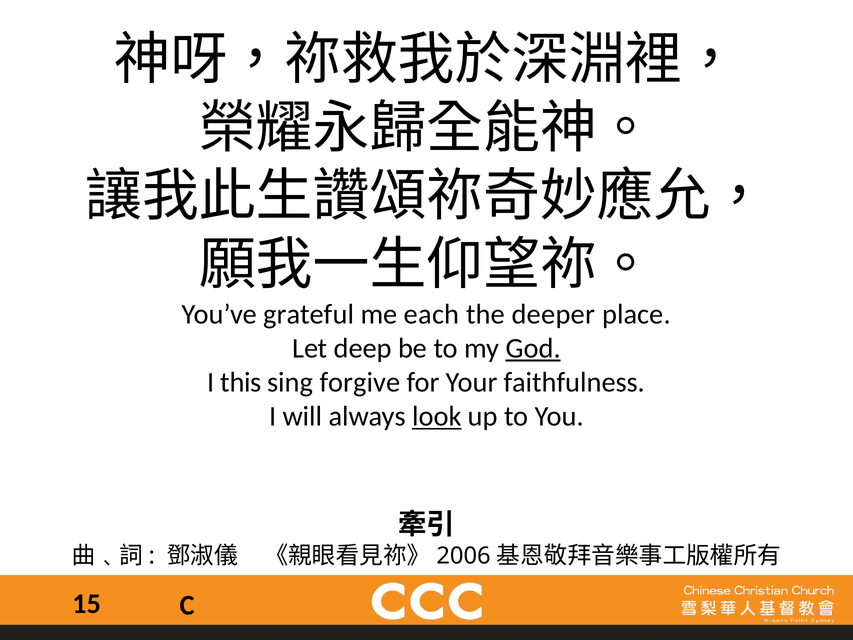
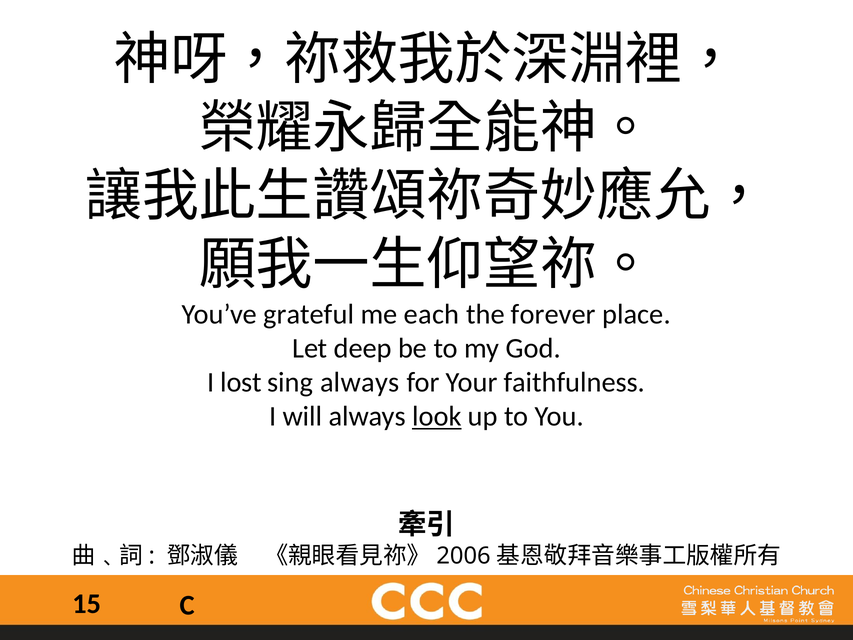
deeper: deeper -> forever (553, 314)
God underline: present -> none (533, 348)
this: this -> lost (241, 382)
sing forgive: forgive -> always (360, 382)
